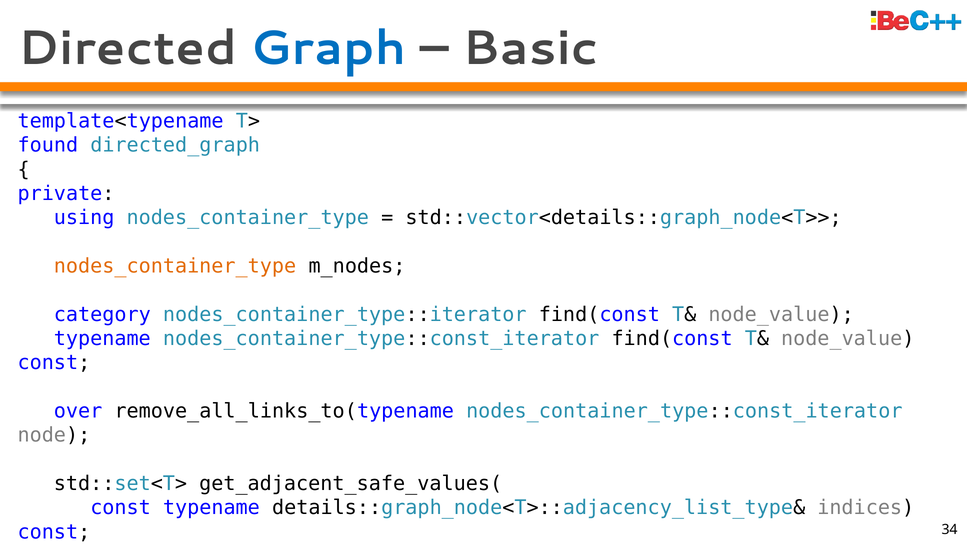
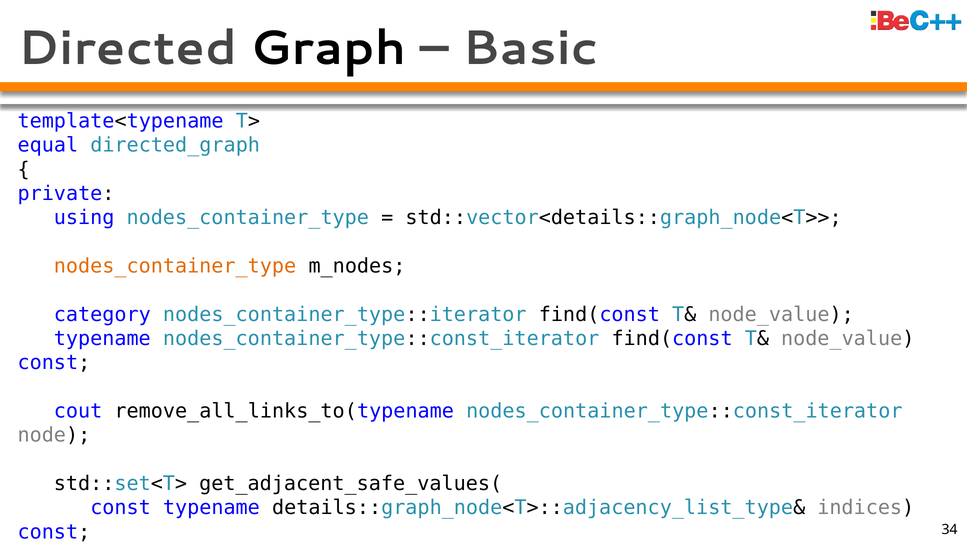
Graph colour: blue -> black (328, 48)
found: found -> equal (48, 145)
over: over -> cout (78, 411)
